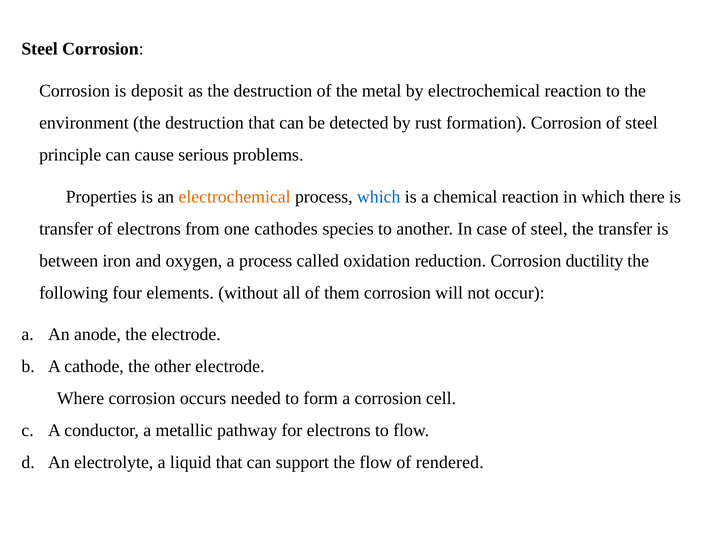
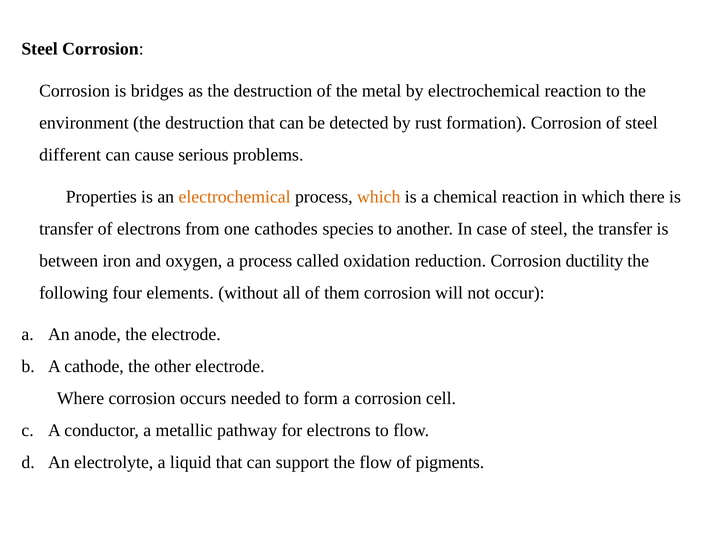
deposit: deposit -> bridges (157, 91)
principle: principle -> different (70, 155)
which colour: blue -> orange (379, 197)
rendered: rendered -> pigments (450, 462)
